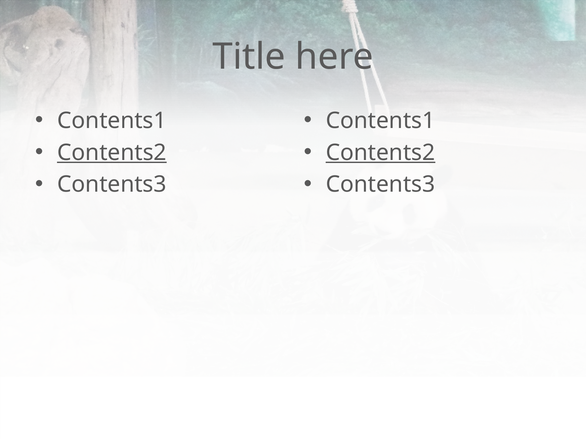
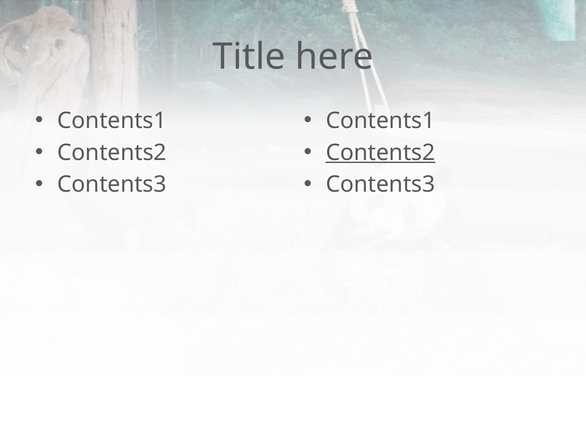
Contents2 underline: present -> none (112, 153)
